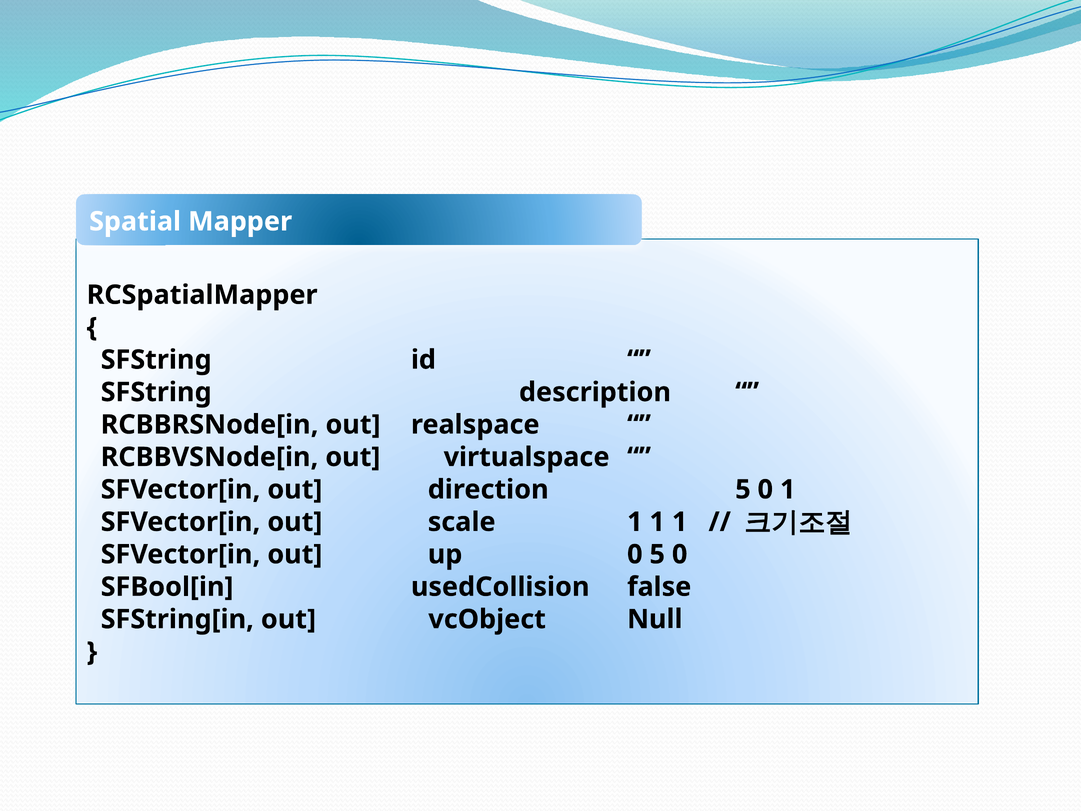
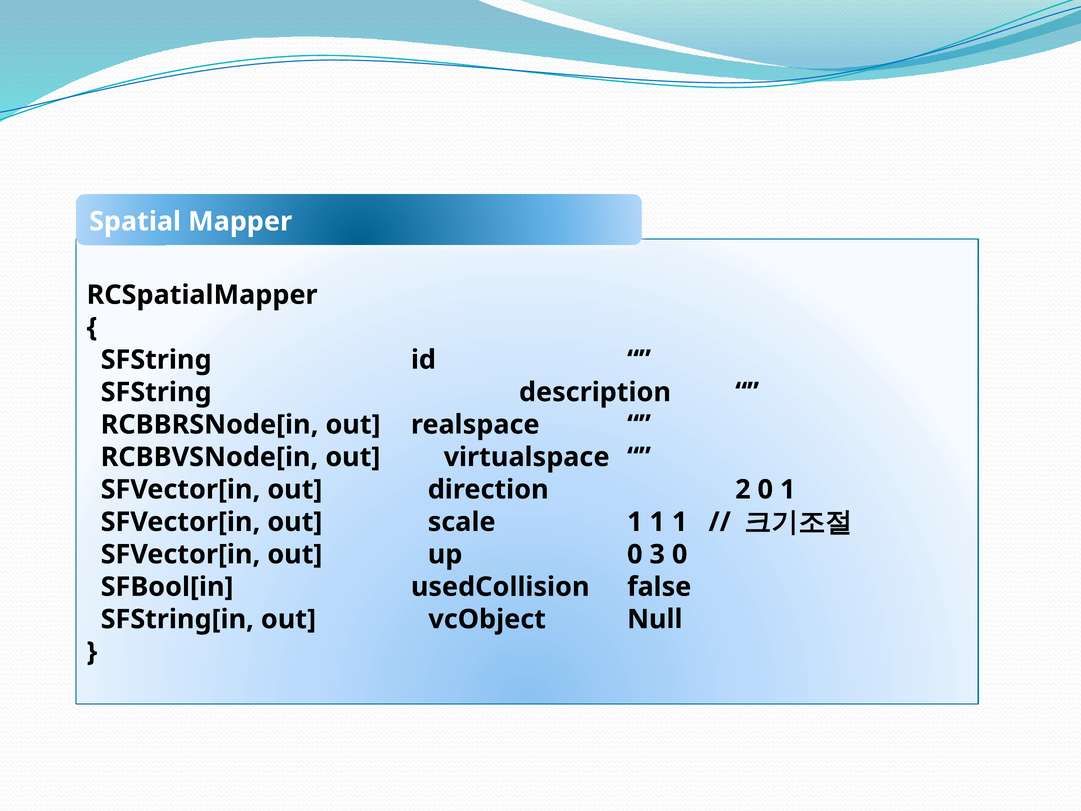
5: 5 -> 2 (743, 489)
0 5: 5 -> 3 (657, 554)
